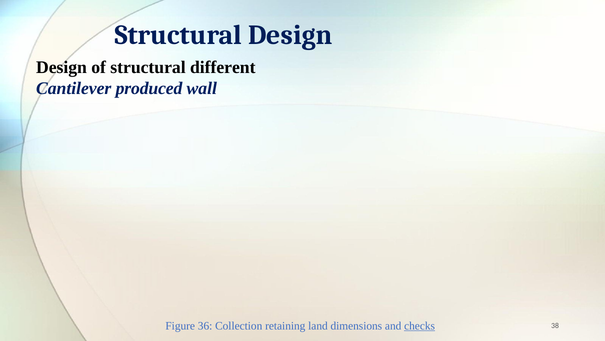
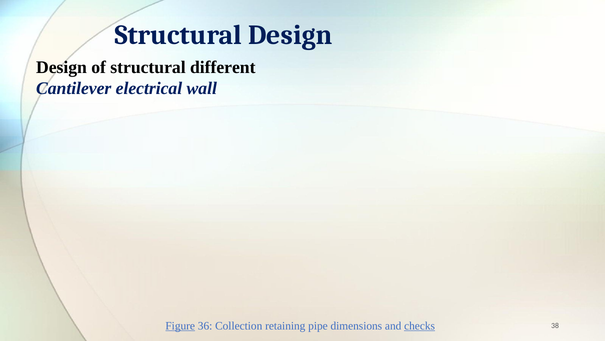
produced: produced -> electrical (149, 88)
Figure underline: none -> present (180, 325)
land: land -> pipe (318, 325)
